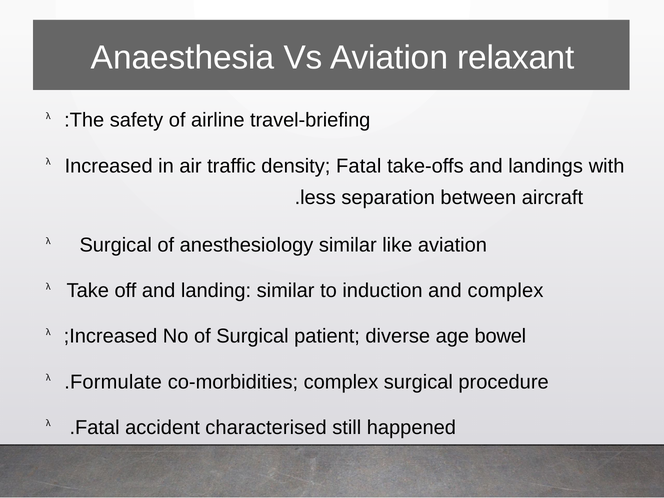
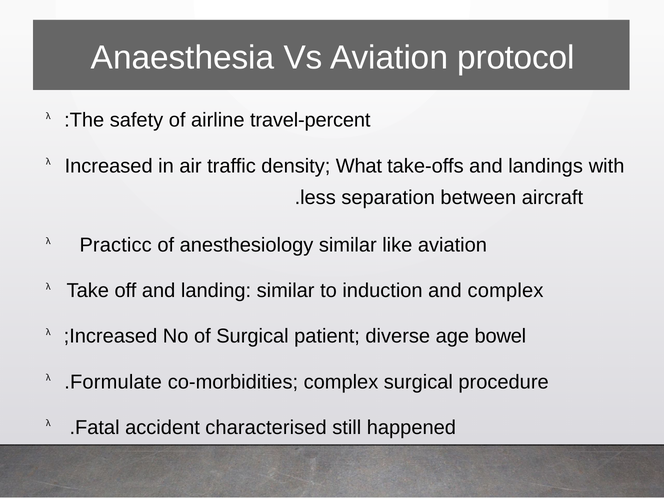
relaxant: relaxant -> protocol (516, 58)
travel-briefing: travel-briefing -> travel-percent (310, 120)
density Fatal: Fatal -> What (359, 166)
Surgical: Surgical -> Practicc (116, 245)
